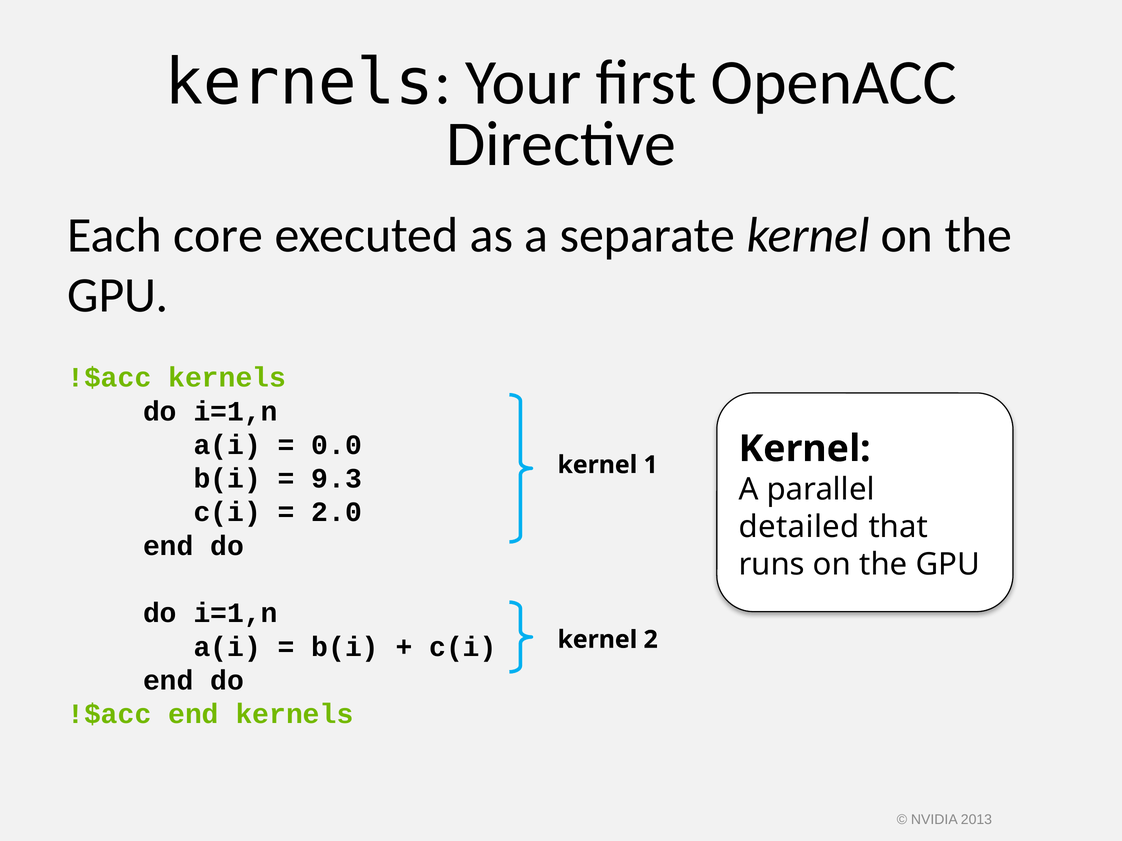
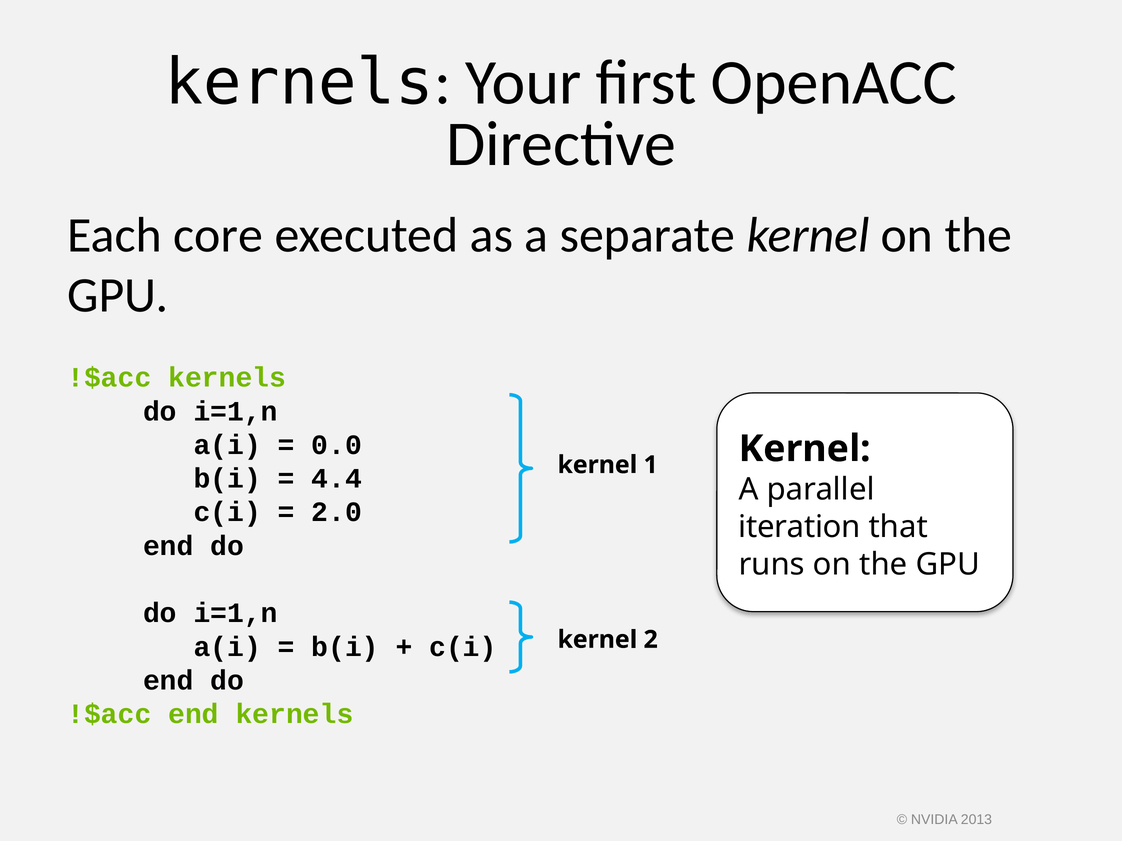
9.3: 9.3 -> 4.4 (337, 479)
detailed: detailed -> iteration (800, 527)
